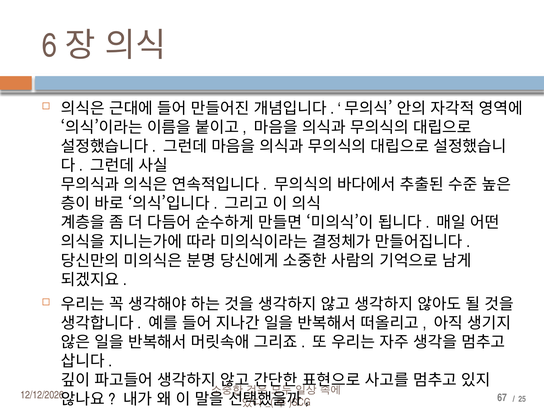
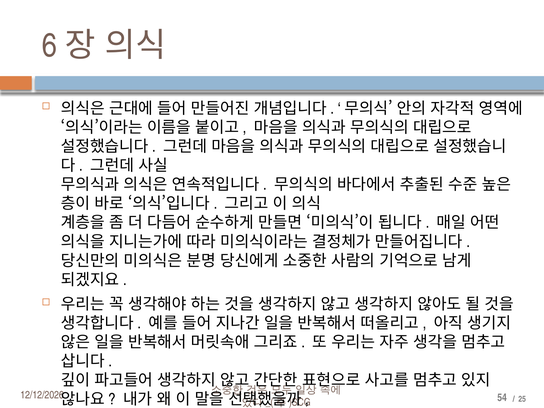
67: 67 -> 54 (502, 398)
